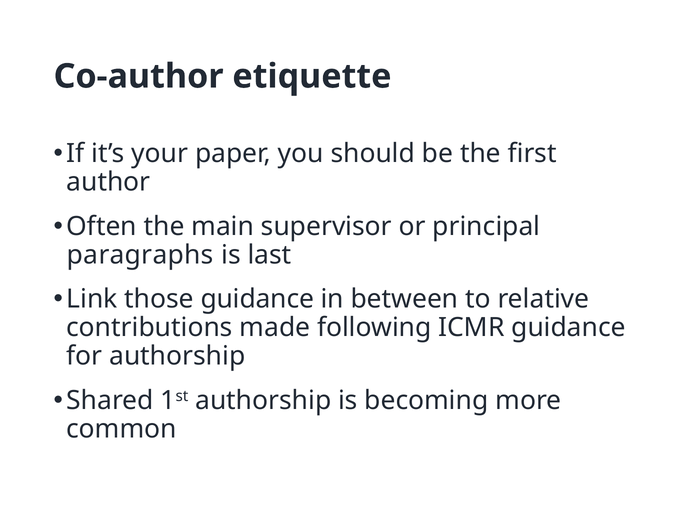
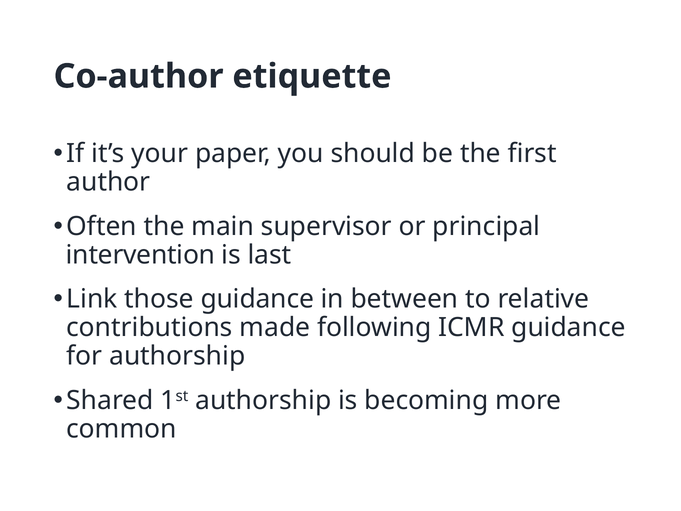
paragraphs: paragraphs -> intervention (141, 255)
